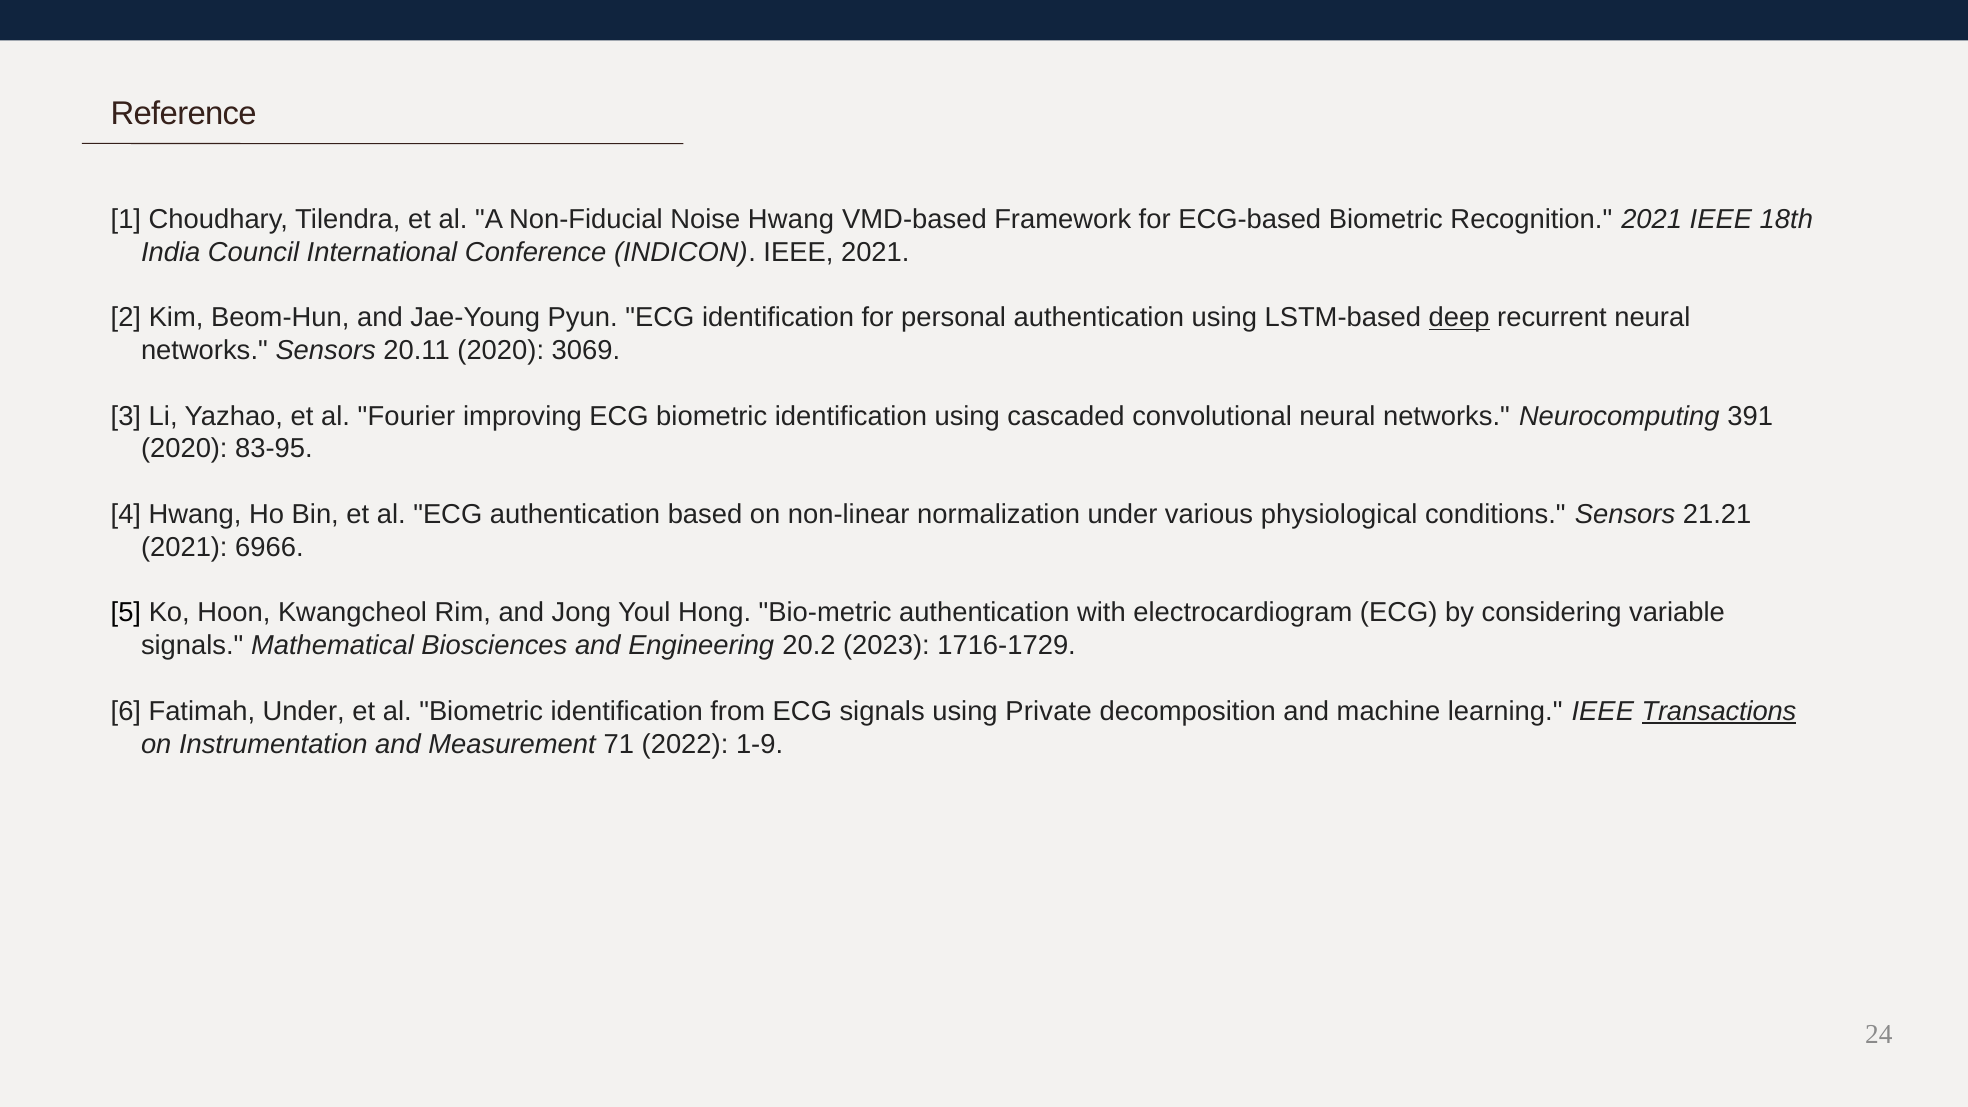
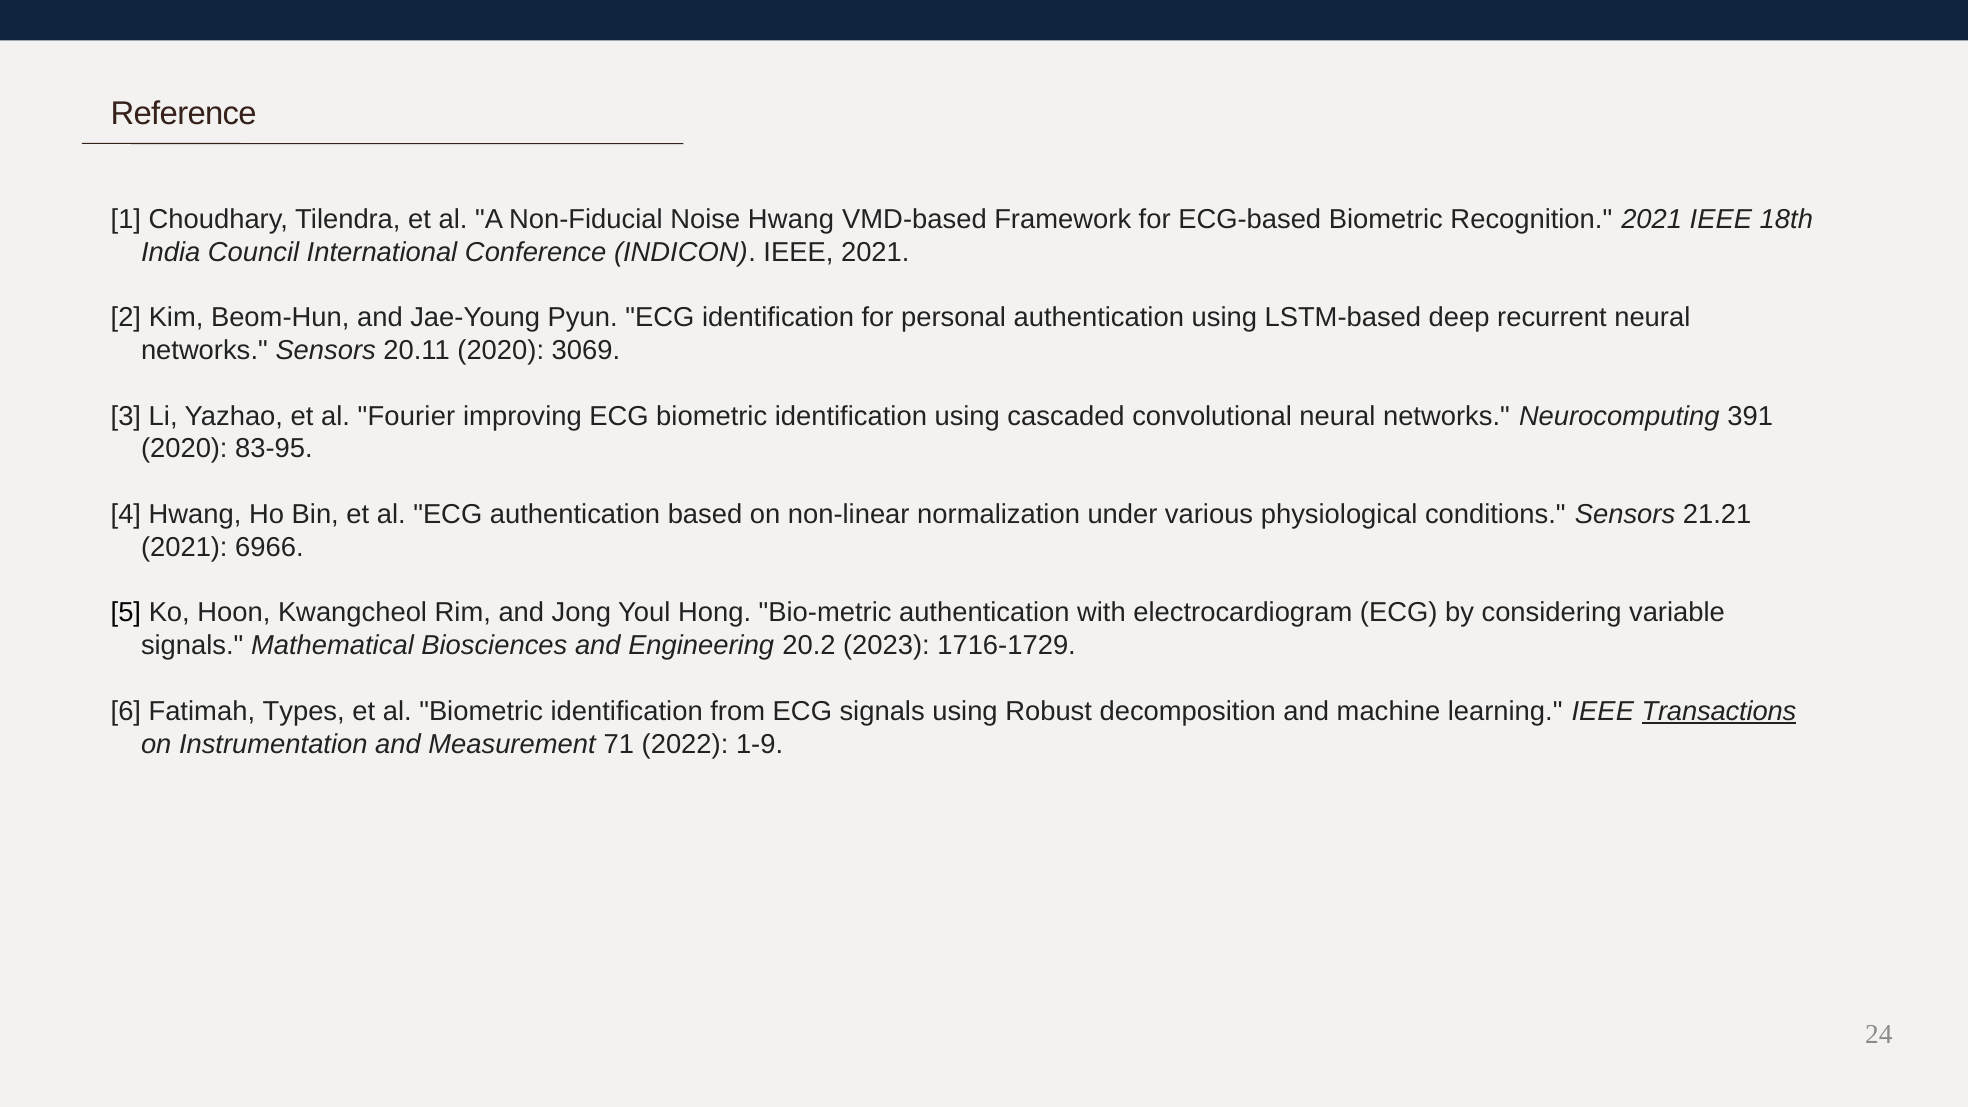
deep underline: present -> none (1459, 318)
Fatimah Under: Under -> Types (304, 711)
Private: Private -> Robust (1049, 711)
